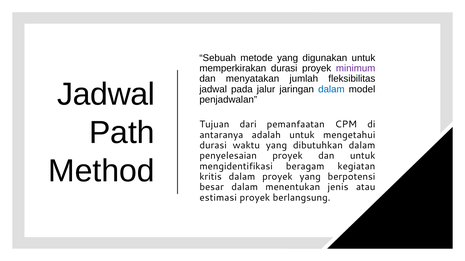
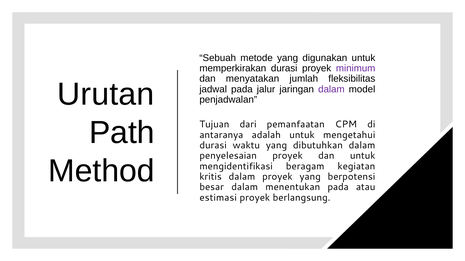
Jadwal: Jadwal -> Urutan (106, 95)
dalam colour: blue -> purple (331, 89)
menentukan jenis: jenis -> pada (338, 188)
